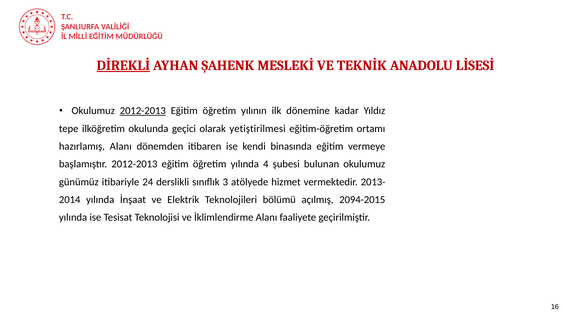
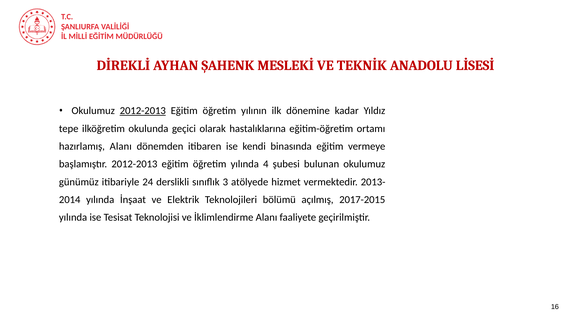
DİREKLİ underline: present -> none (123, 65)
yetiştirilmesi: yetiştirilmesi -> hastalıklarına (258, 128)
2094-2015: 2094-2015 -> 2017-2015 (362, 199)
